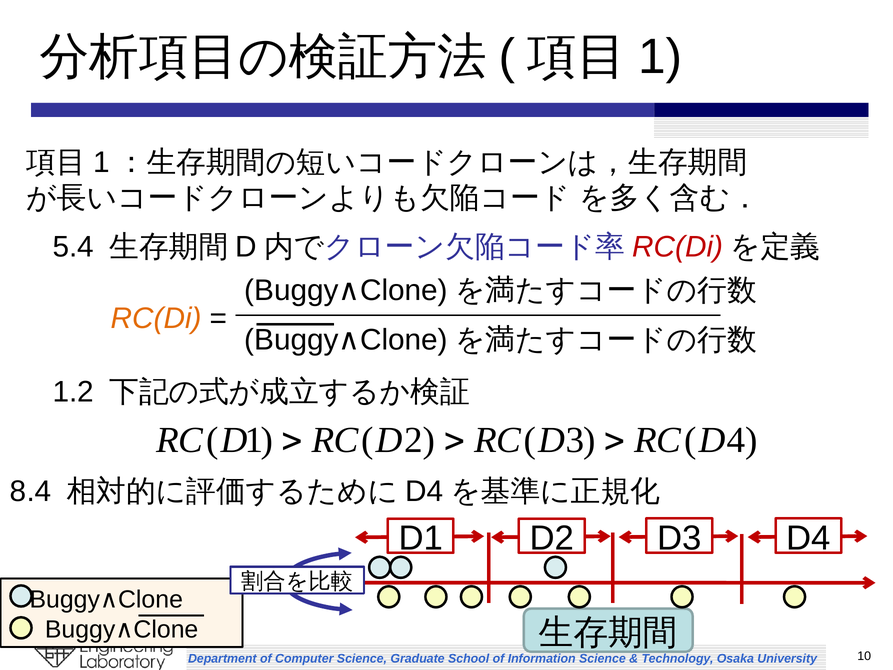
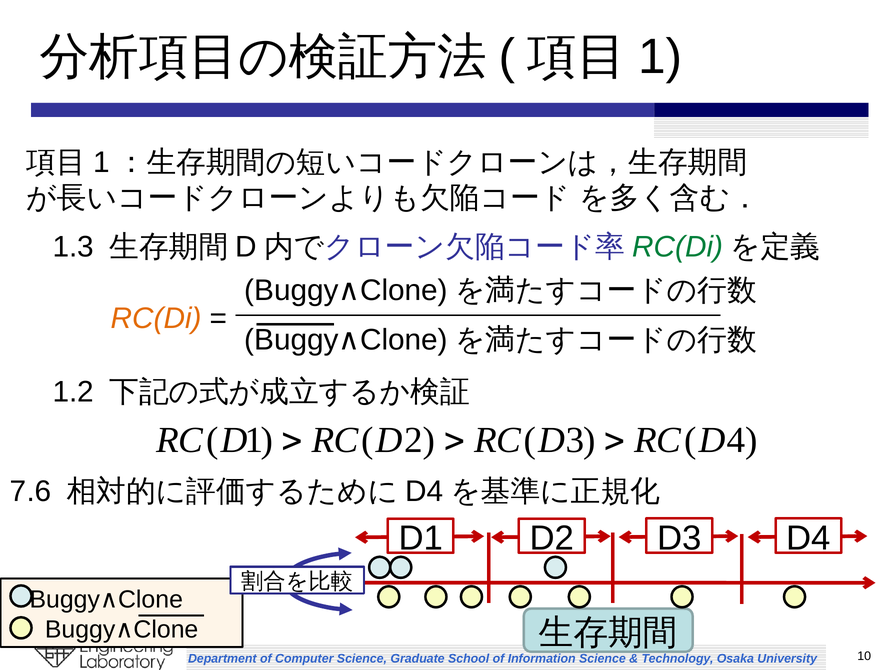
5.4: 5.4 -> 1.3 (73, 247)
RC(Di colour: red -> green (678, 247)
8.4: 8.4 -> 7.6 (31, 491)
